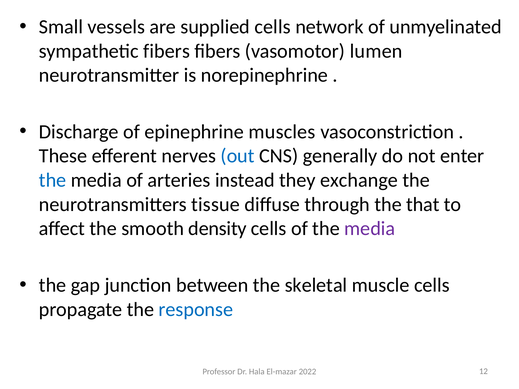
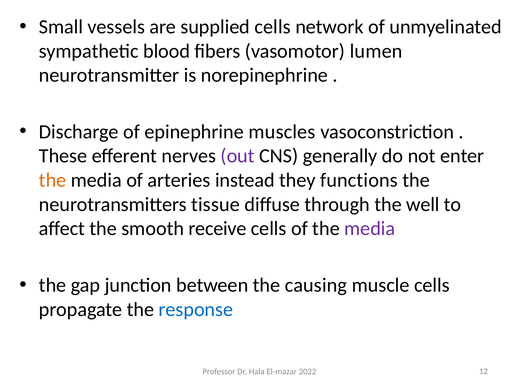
sympathetic fibers: fibers -> blood (167, 51)
out colour: blue -> purple (238, 156)
the colour: blue -> orange (53, 180)
exchange: exchange -> functions (359, 180)
that: that -> well (423, 205)
density: density -> receive (218, 229)
skeletal: skeletal -> causing (316, 285)
